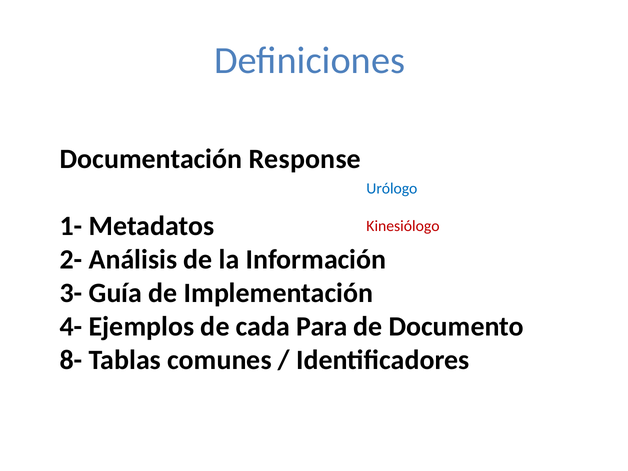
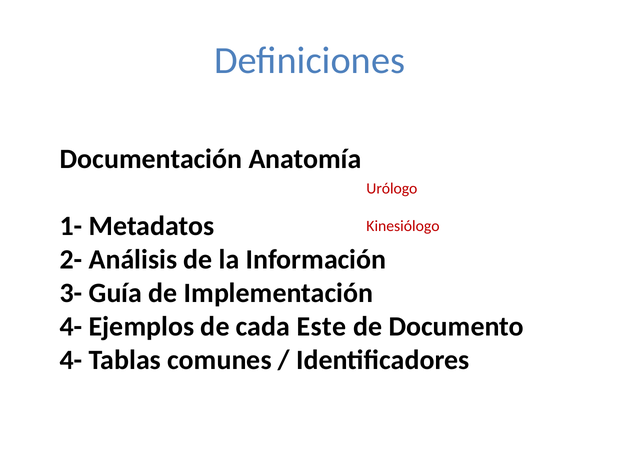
Response: Response -> Anatomía (305, 159)
Urólogo colour: blue -> red (392, 188)
Para: Para -> Este (321, 327)
8-: 8- -> 4- (71, 360)
